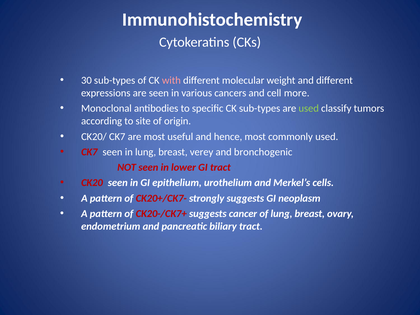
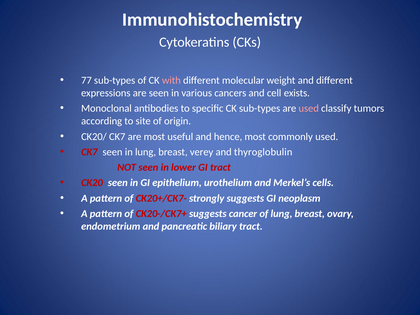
30: 30 -> 77 (86, 80)
more: more -> exists (297, 93)
used colour: light green -> pink (309, 108)
bronchogenic: bronchogenic -> thyroglobulin (263, 152)
